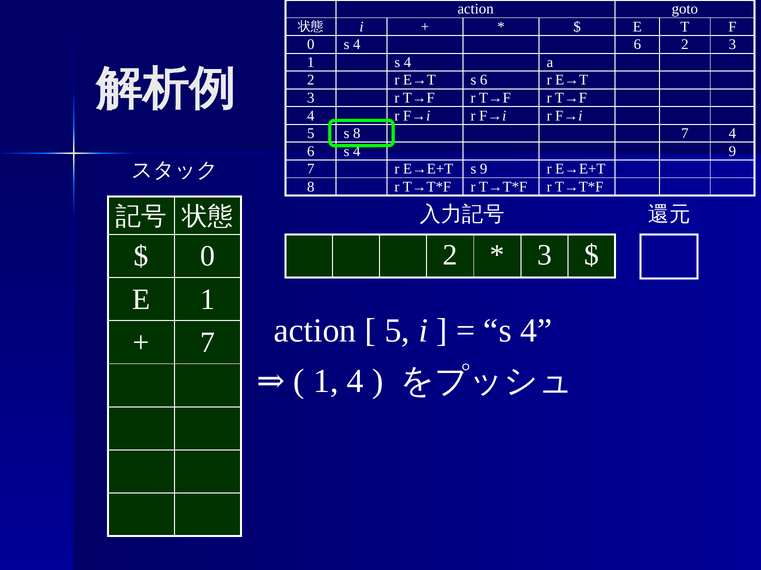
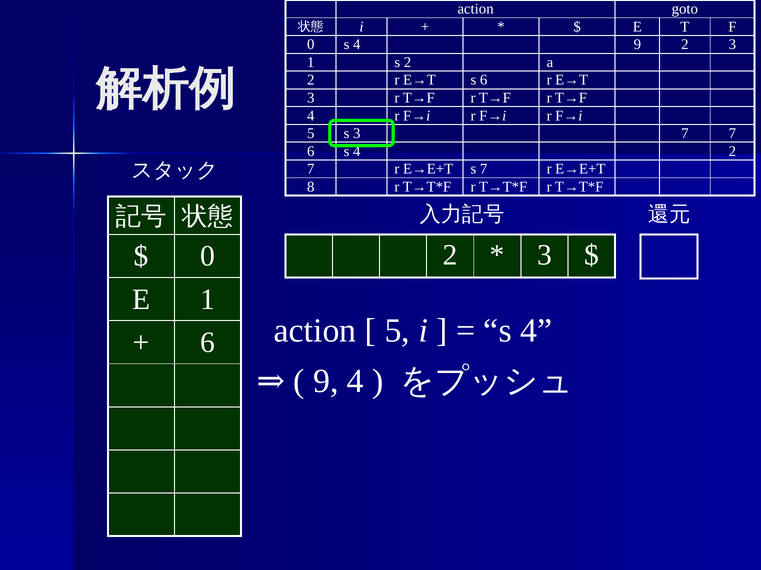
s 4 6: 6 -> 9 (637, 45)
1 s 4: 4 -> 2 (408, 62)
s 8: 8 -> 3 (357, 134)
7 4: 4 -> 7 (732, 134)
9: 9 -> 2 (732, 151)
s 9: 9 -> 7 (484, 169)
7: 7 -> 6 (208, 343)
1: 1 -> 9 (326, 382)
